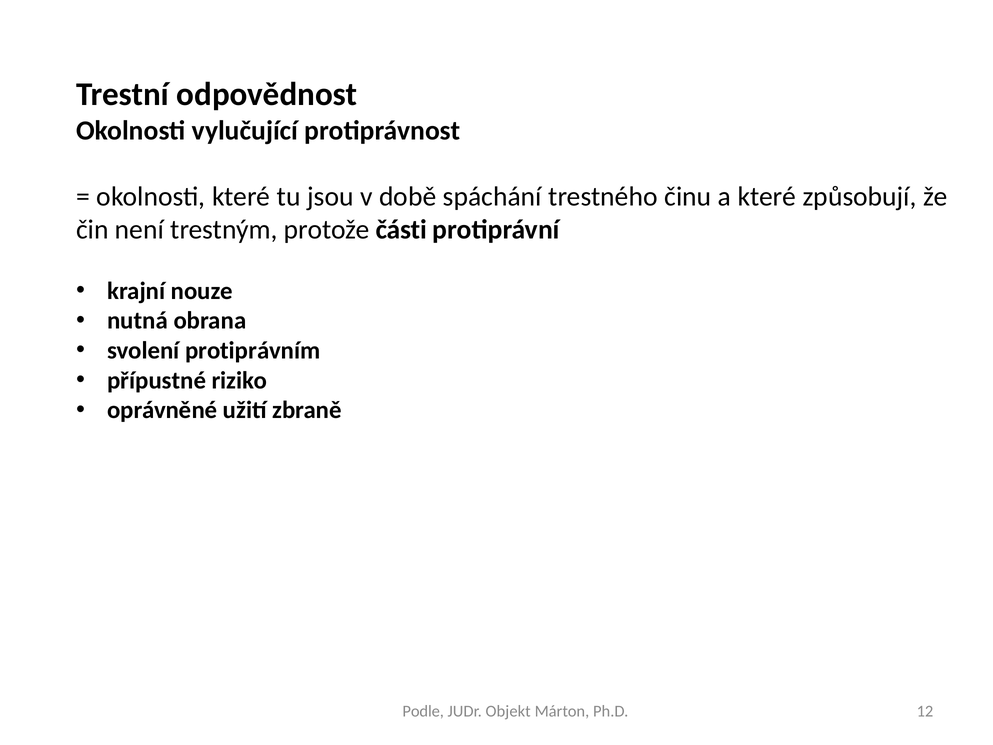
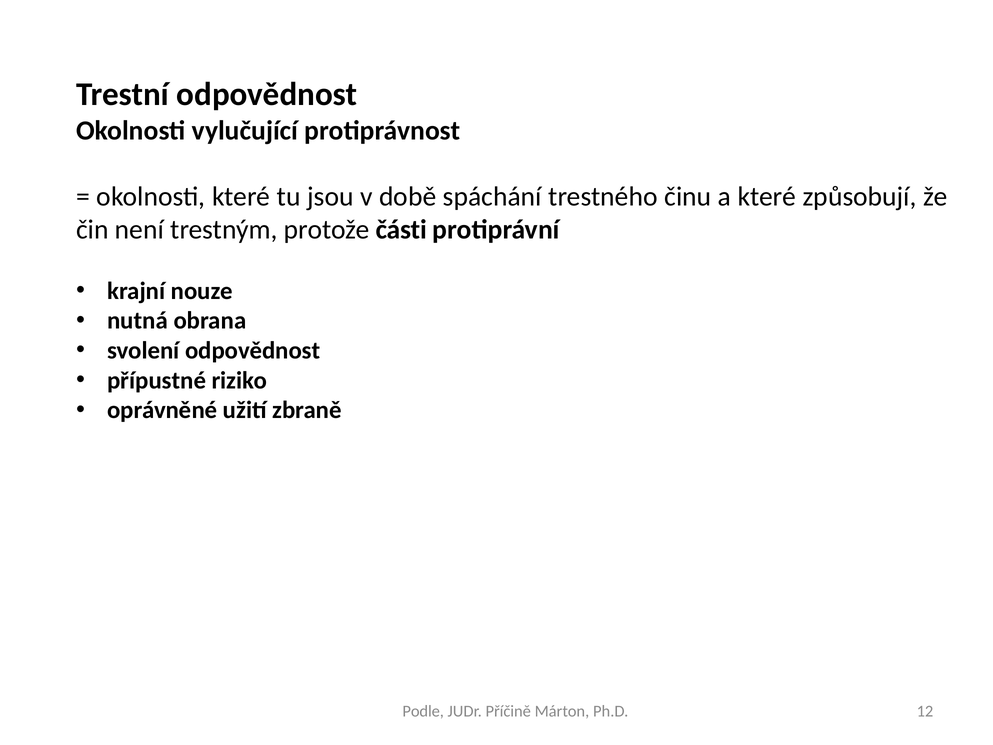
svolení protiprávním: protiprávním -> odpovědnost (253, 350)
Objekt: Objekt -> Příčině (508, 711)
